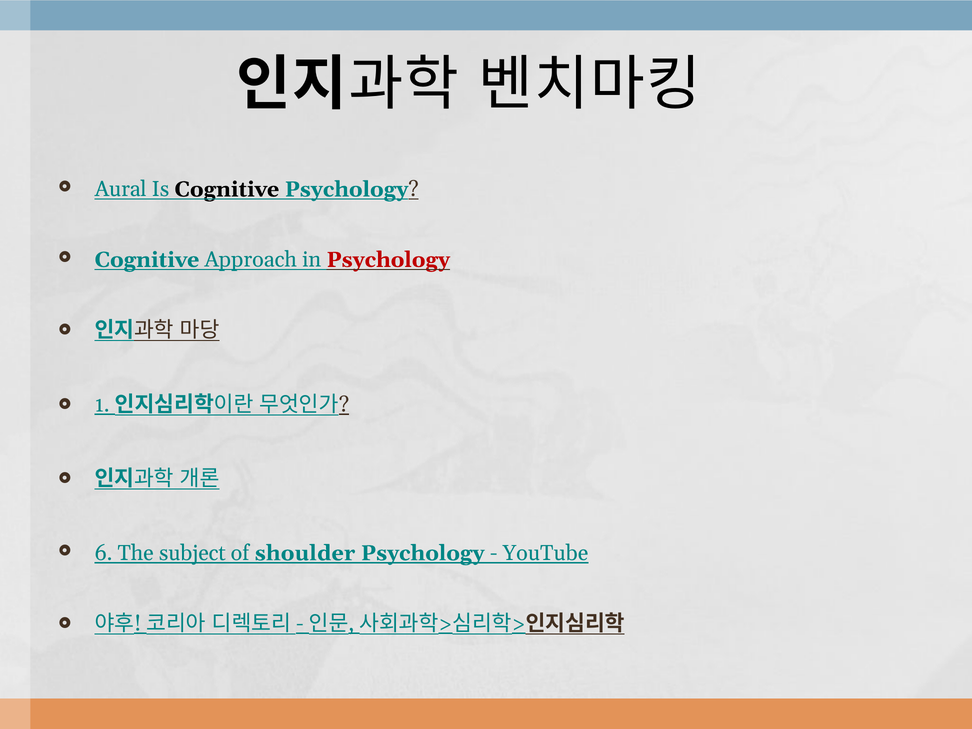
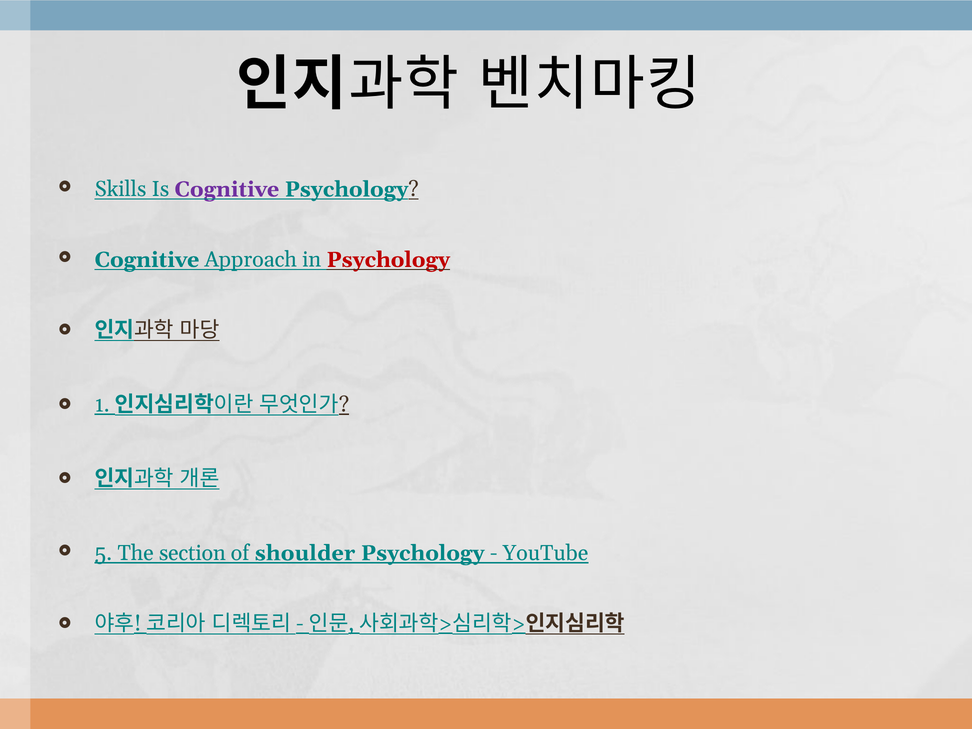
Aural: Aural -> Skills (121, 189)
Cognitive colour: black -> purple (227, 189)
6: 6 -> 5 (103, 553)
subject: subject -> section (192, 553)
